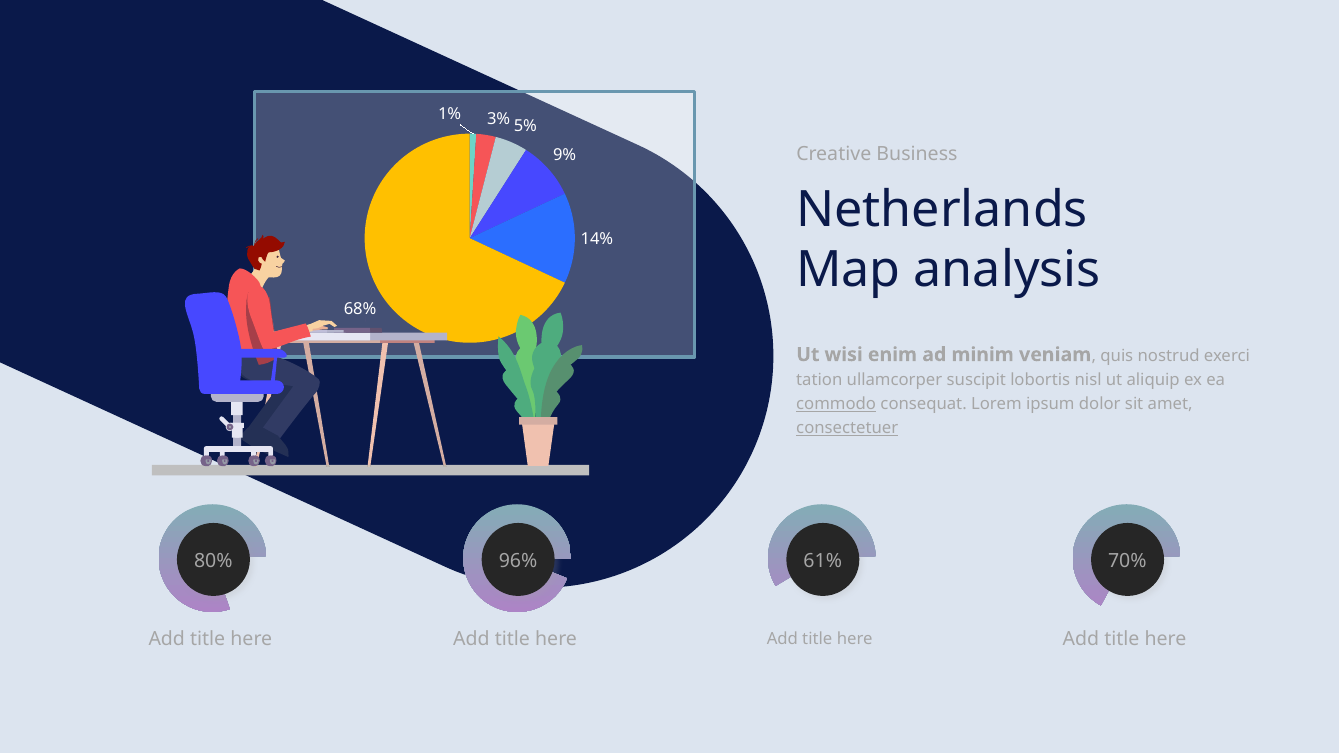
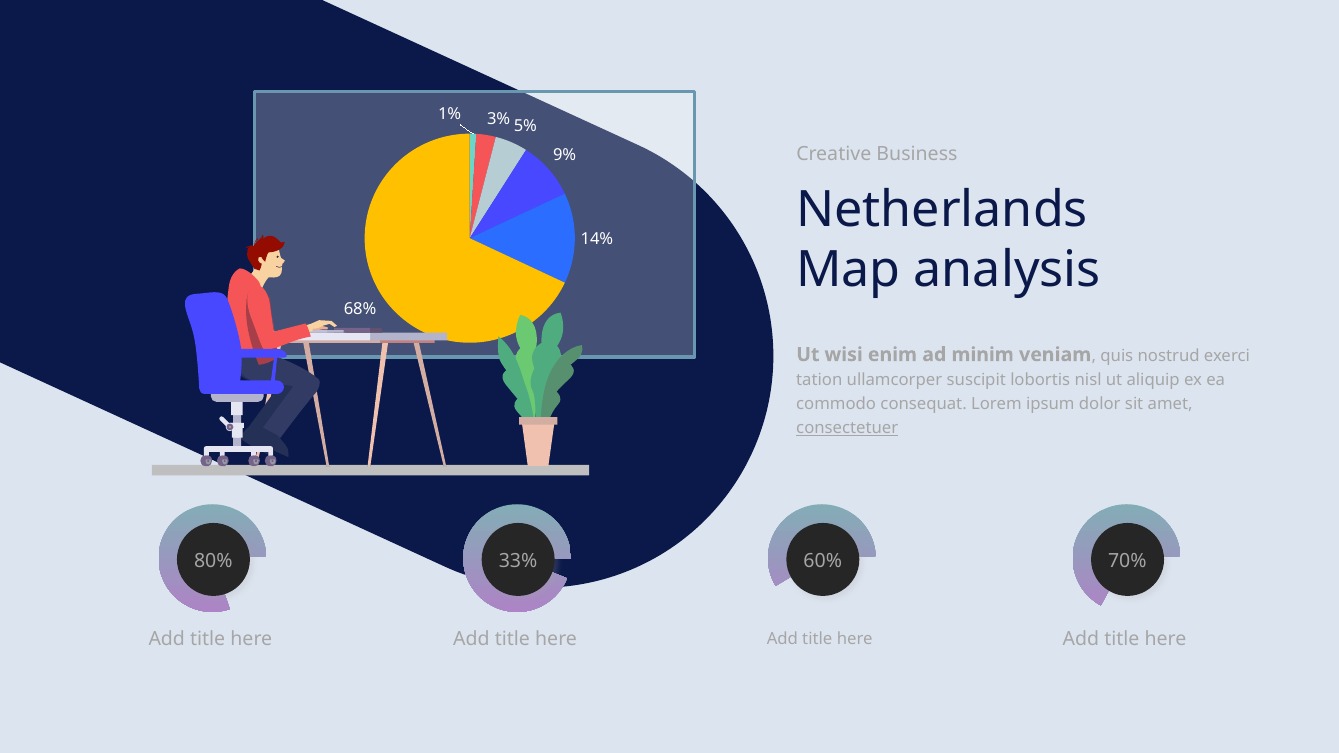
commodo underline: present -> none (836, 404)
96%: 96% -> 33% (518, 561)
61%: 61% -> 60% (823, 561)
